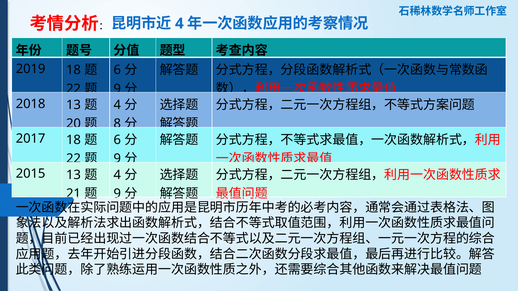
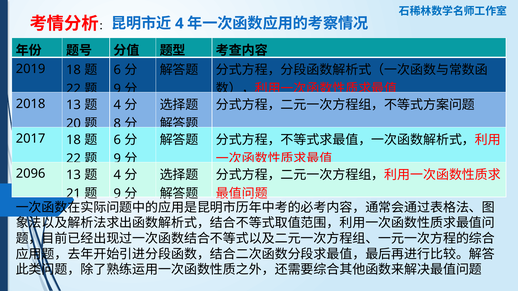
2015: 2015 -> 2096 (31, 174)
